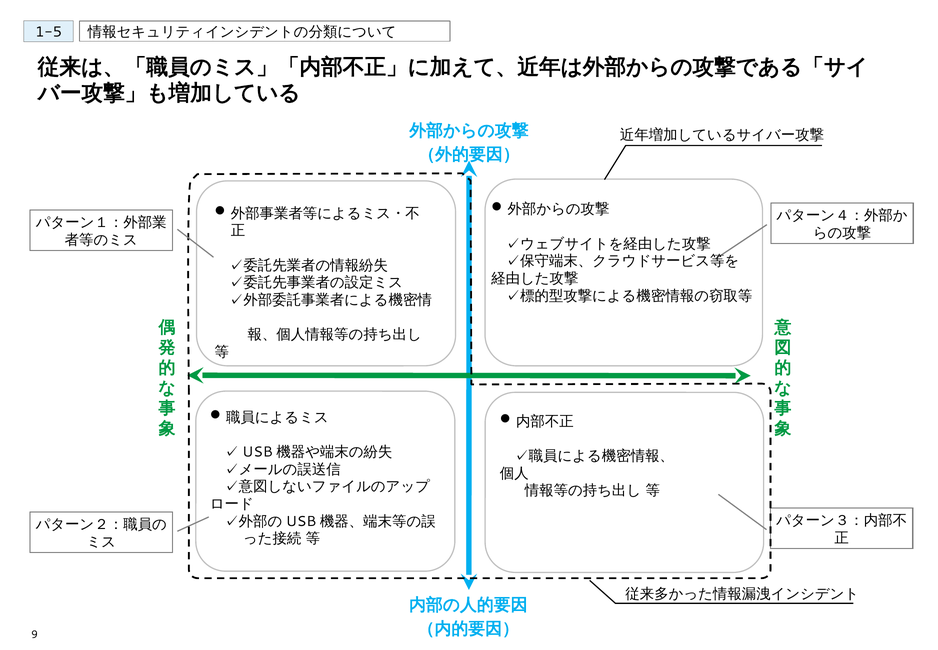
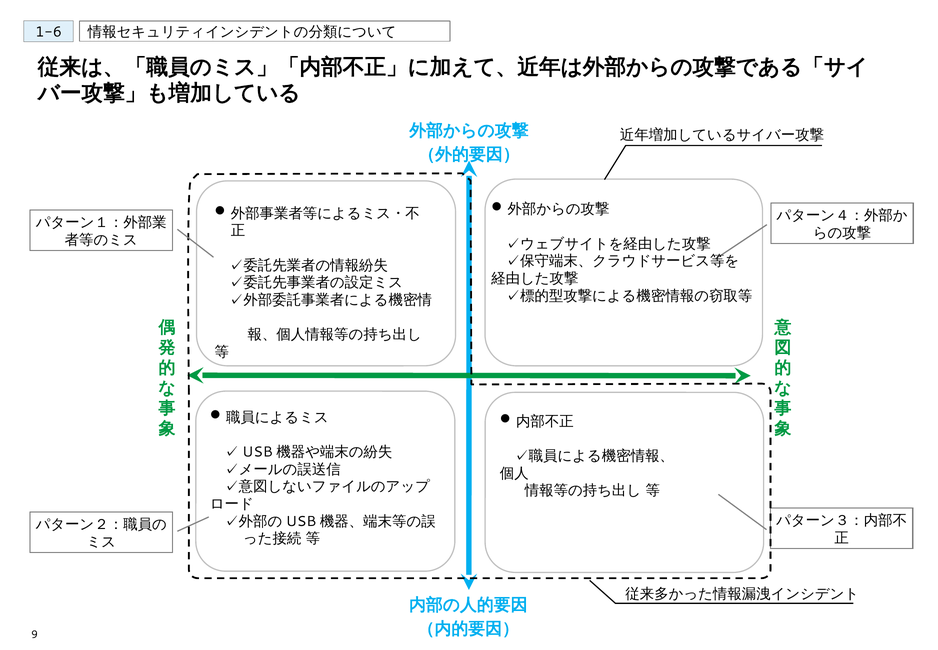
1-5: 1-5 -> 1-6 (49, 32)
